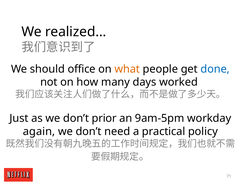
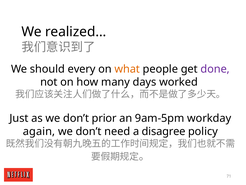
office: office -> every (82, 69)
done colour: blue -> purple (215, 69)
practical: practical -> disagree (164, 131)
